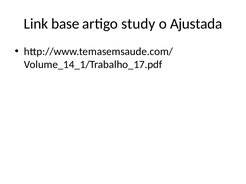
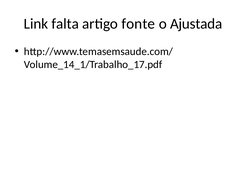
base: base -> falta (65, 24)
study: study -> fonte (138, 24)
